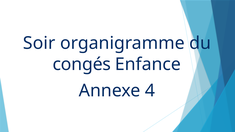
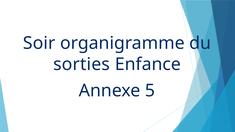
congés: congés -> sorties (82, 64)
4: 4 -> 5 (150, 91)
